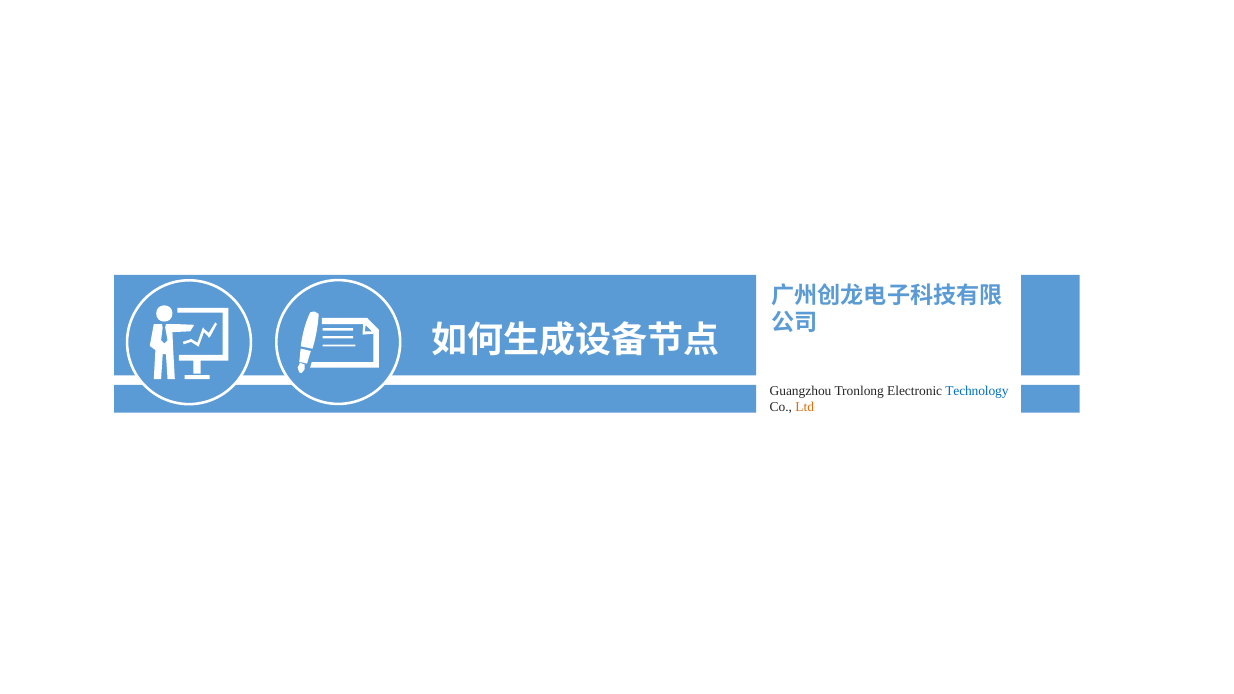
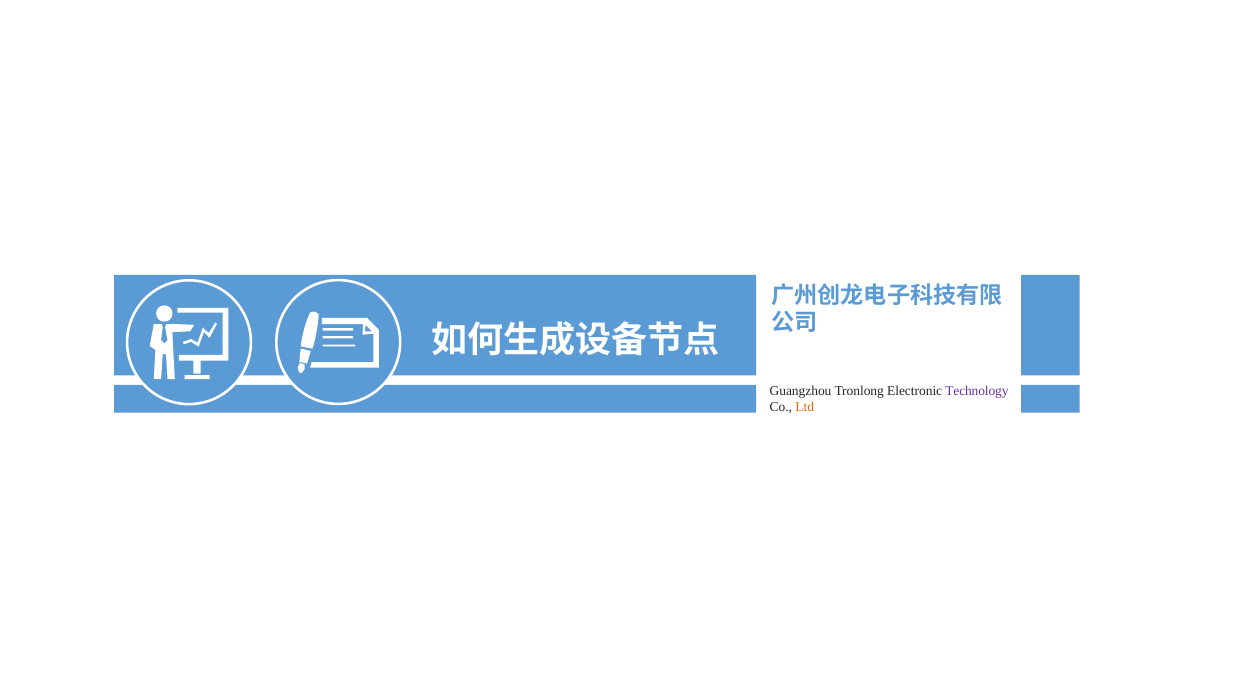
Technology colour: blue -> purple (977, 391)
